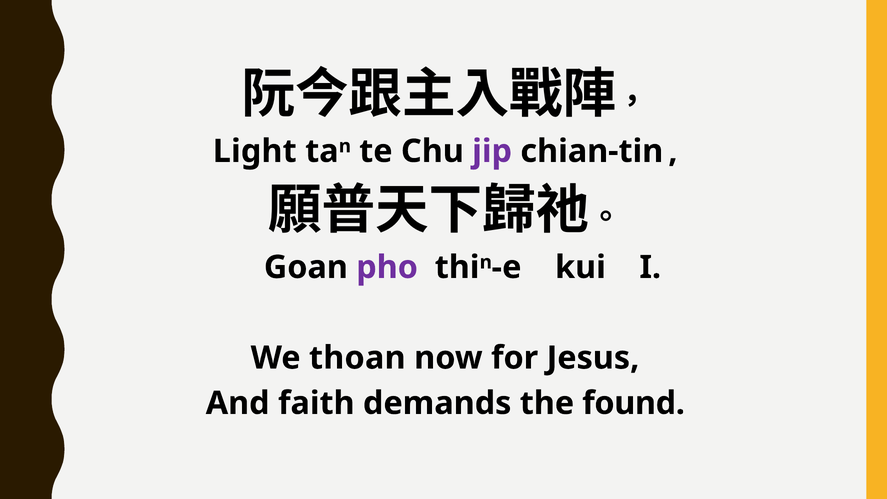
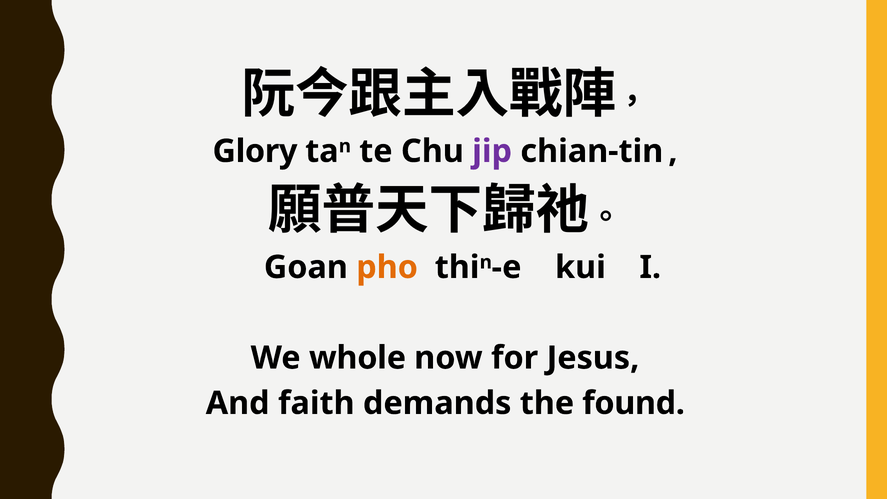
Light: Light -> Glory (255, 151)
pho colour: purple -> orange (387, 267)
thoan: thoan -> whole (358, 358)
